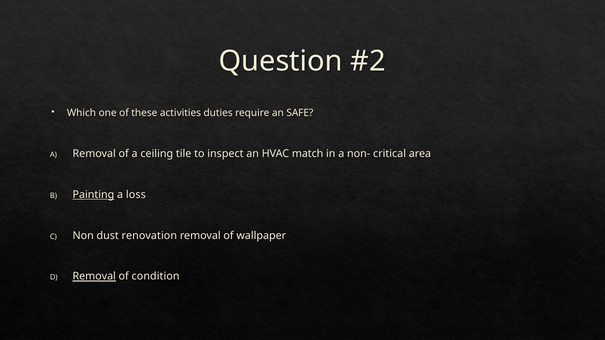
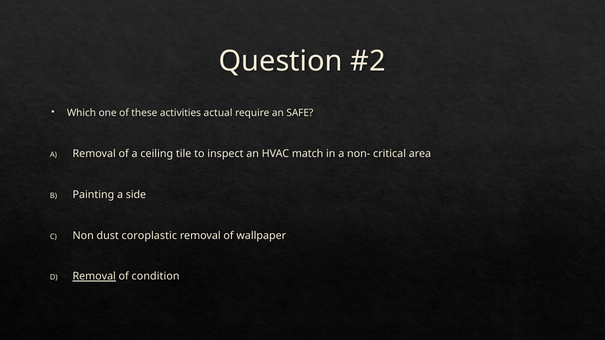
duties: duties -> actual (218, 113)
Painting underline: present -> none (93, 195)
loss: loss -> side (136, 195)
renovation: renovation -> coroplastic (149, 236)
